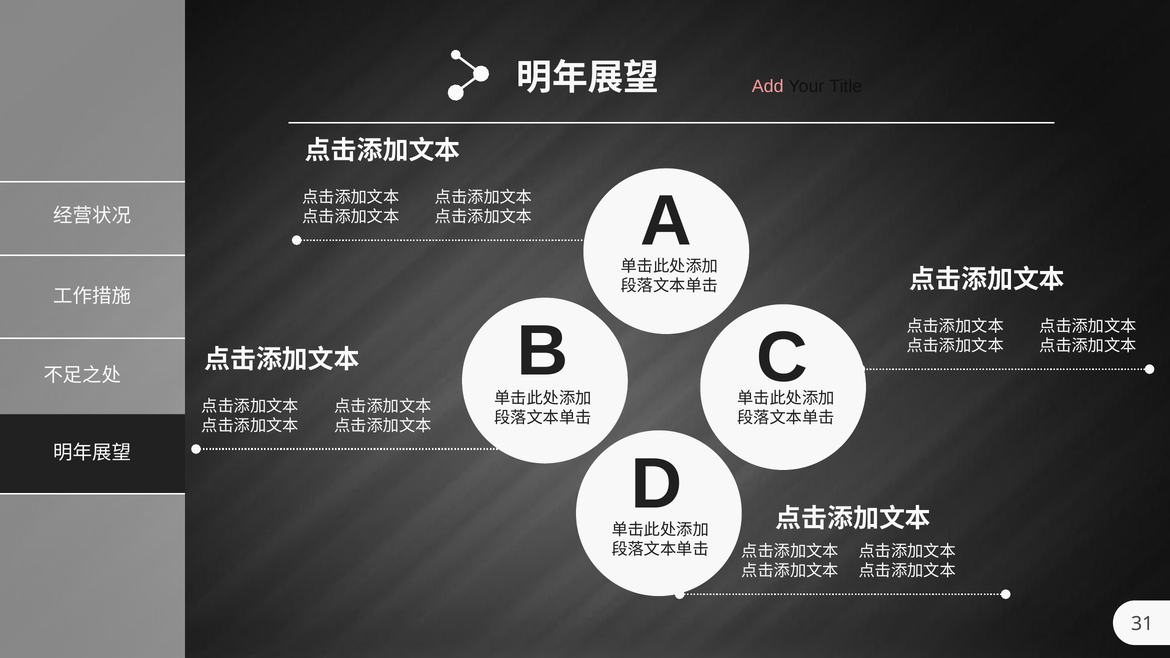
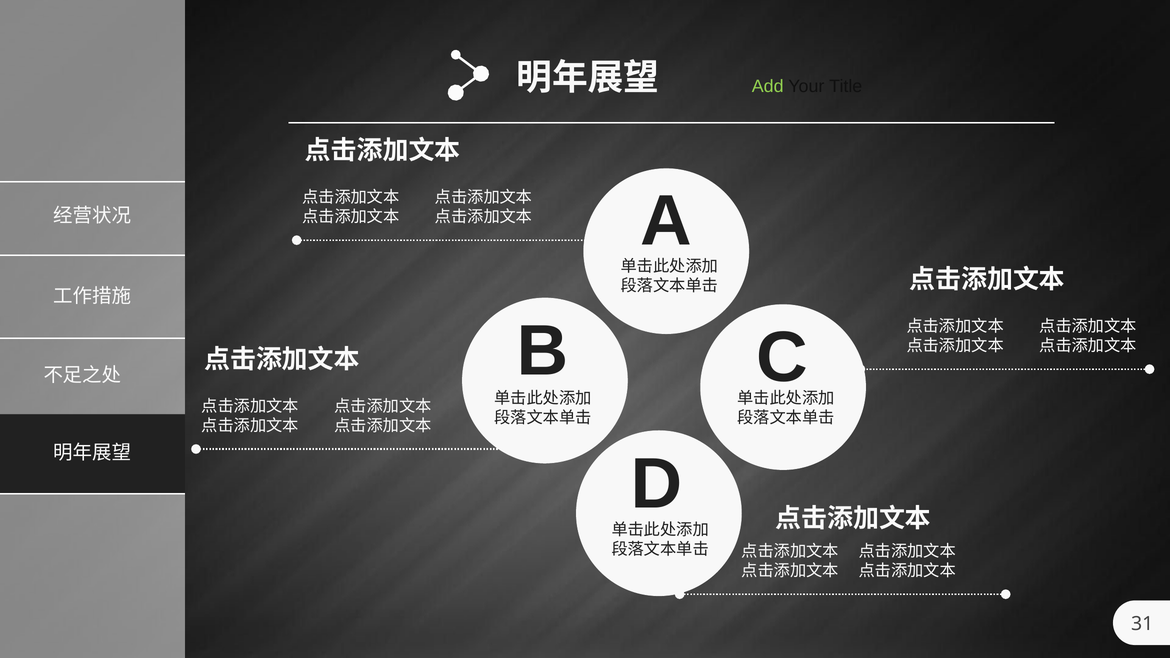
Add colour: pink -> light green (768, 87)
